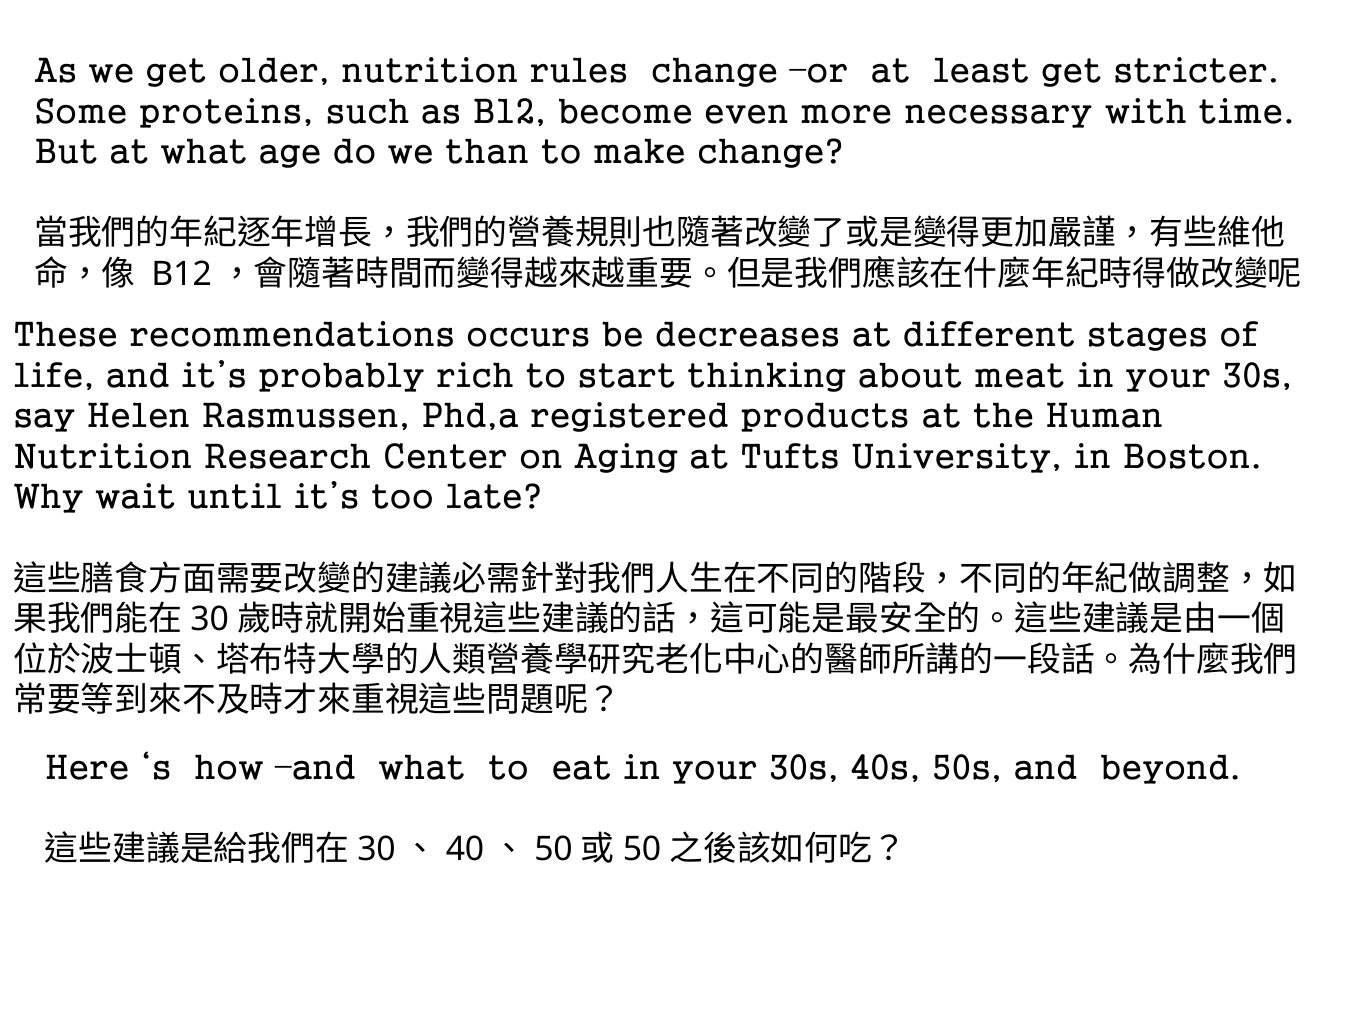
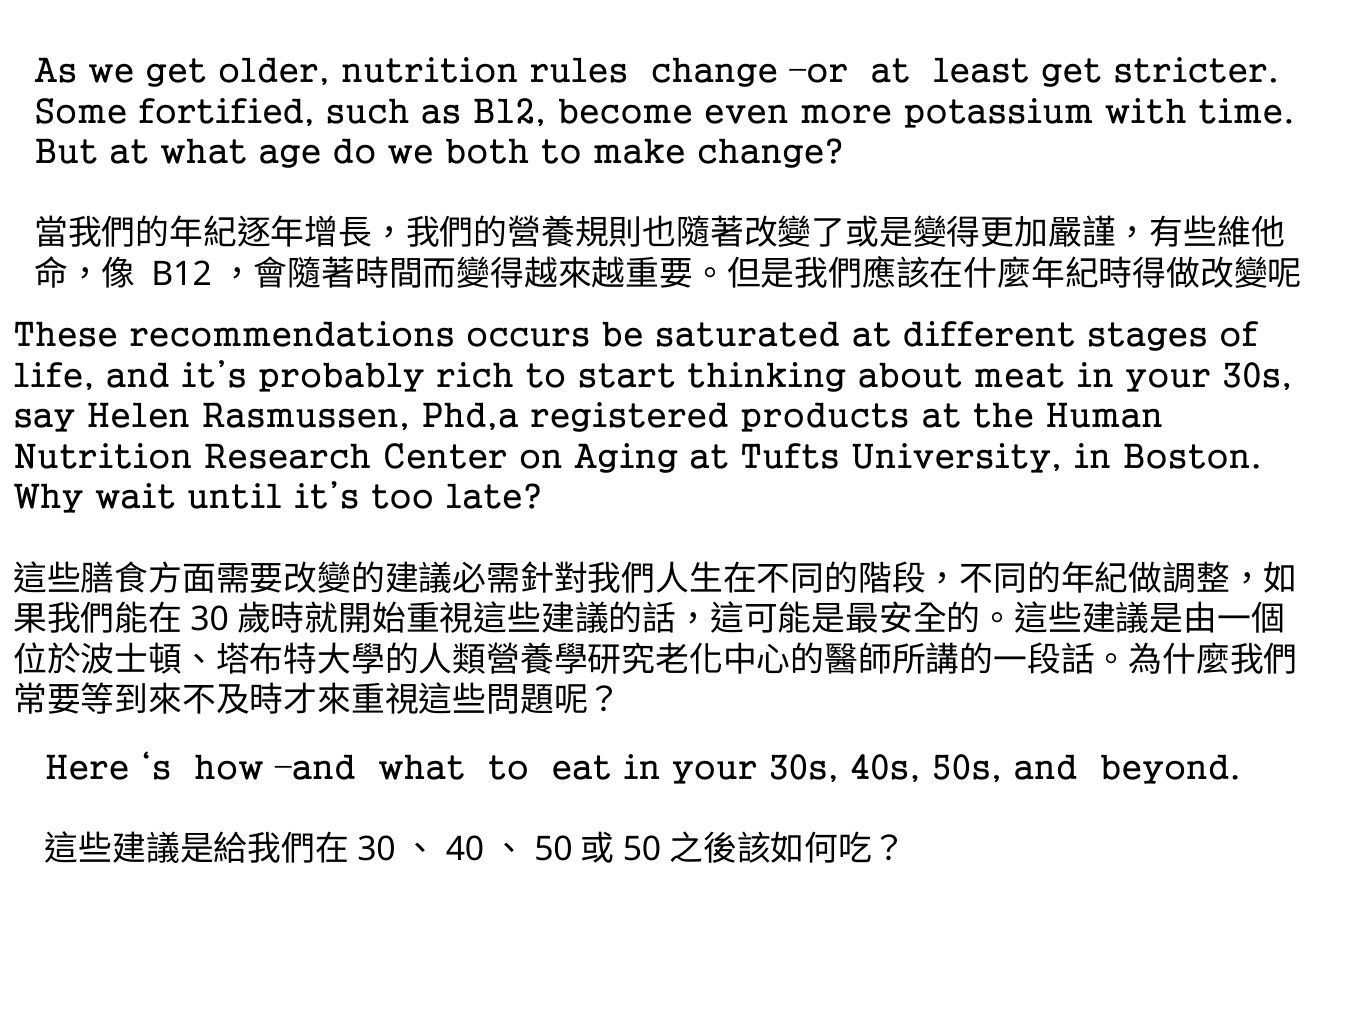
proteins: proteins -> fortified (227, 112)
necessary: necessary -> potassium (999, 112)
than: than -> both (487, 153)
decreases: decreases -> saturated (748, 336)
